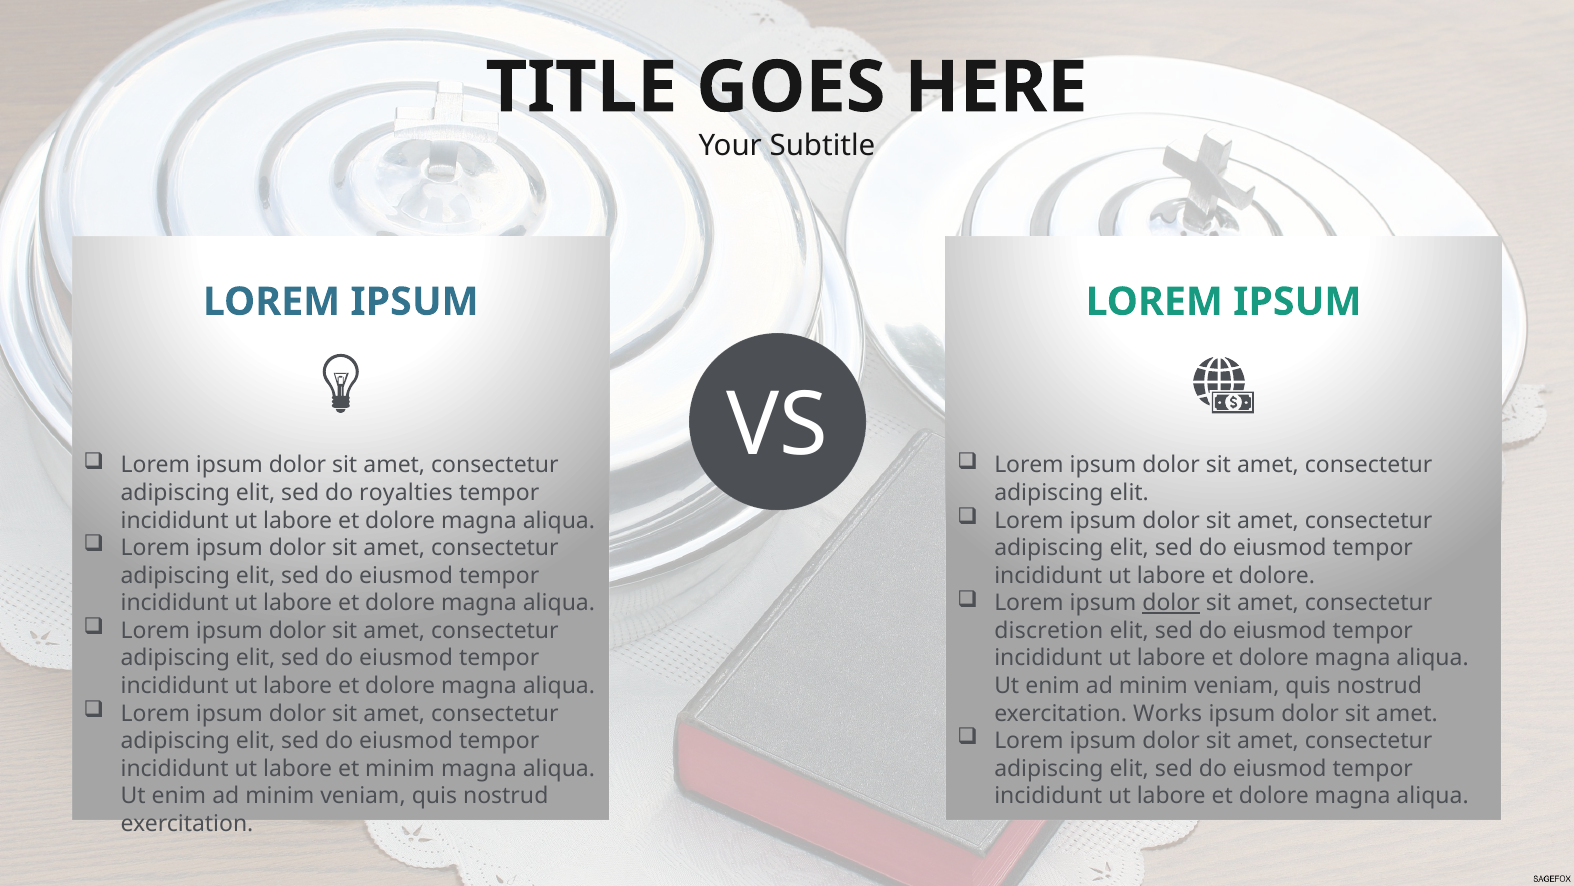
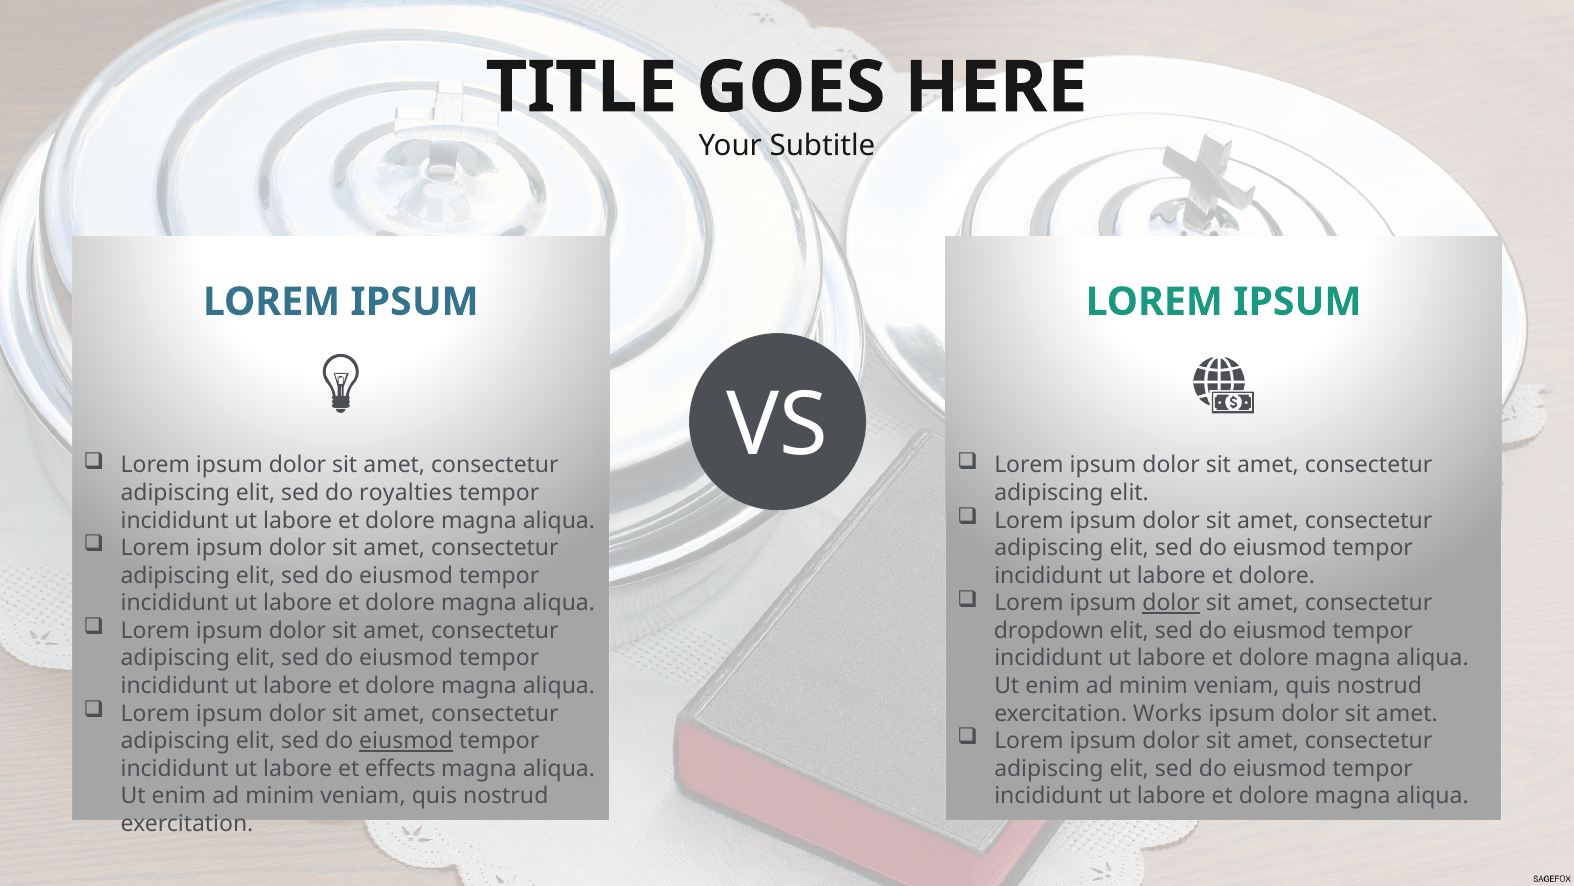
discretion: discretion -> dropdown (1049, 630)
eiusmod underline: none -> present (406, 741)
et minim: minim -> effects (400, 768)
